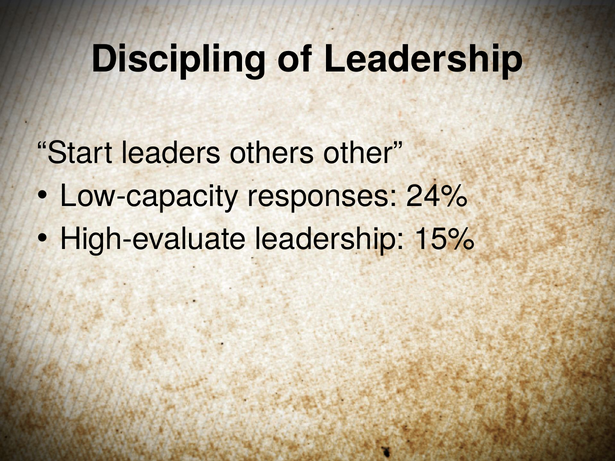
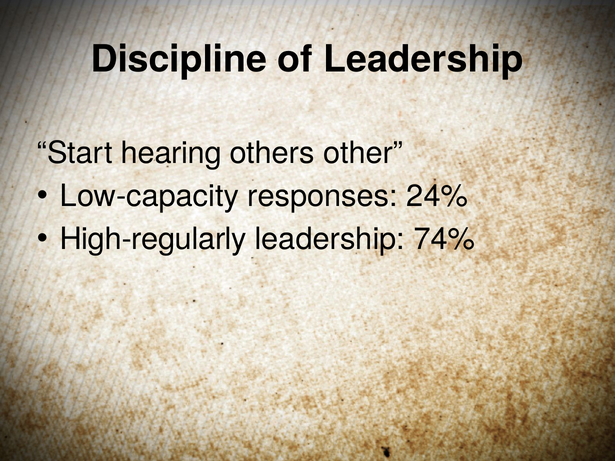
Discipling: Discipling -> Discipline (179, 60)
leaders: leaders -> hearing (171, 153)
High-evaluate: High-evaluate -> High-regularly (153, 239)
15%: 15% -> 74% (444, 239)
